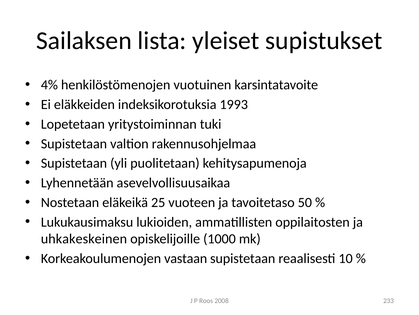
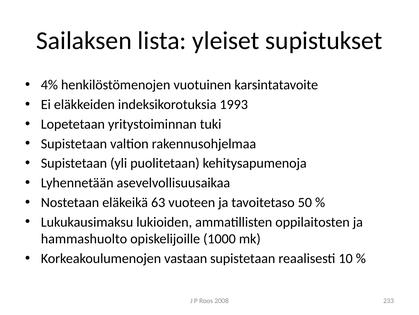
25: 25 -> 63 (158, 202)
uhkakeskeinen: uhkakeskeinen -> hammashuolto (84, 238)
